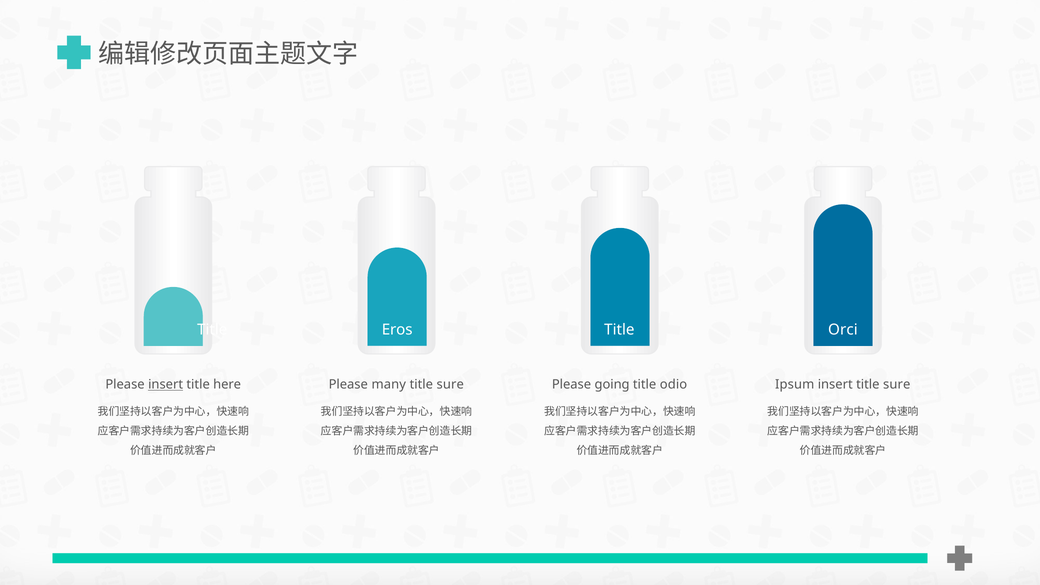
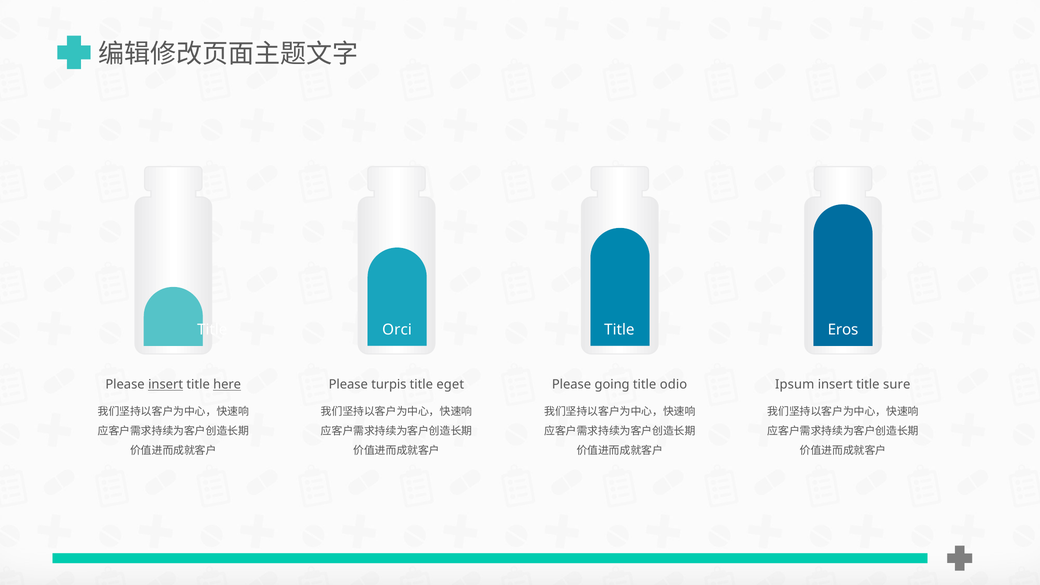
Eros: Eros -> Orci (397, 330)
Orci: Orci -> Eros (843, 330)
here underline: none -> present (227, 385)
many: many -> turpis (389, 385)
sure: sure -> eget (450, 385)
